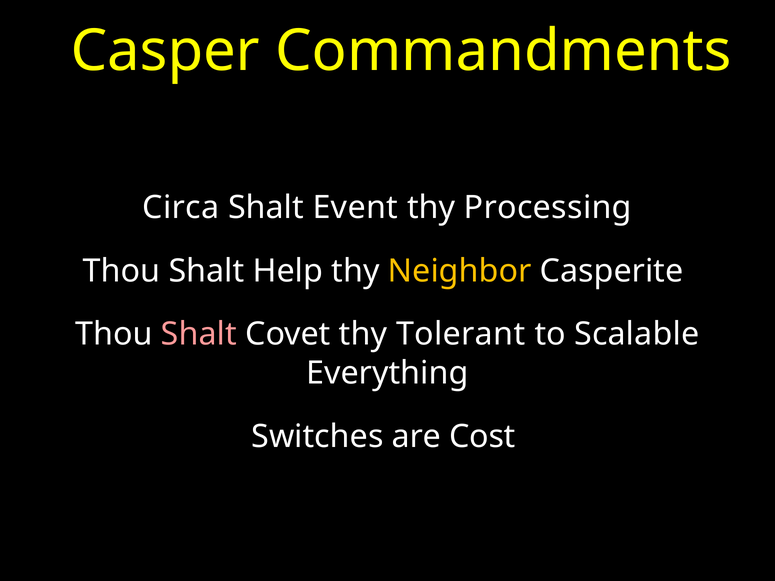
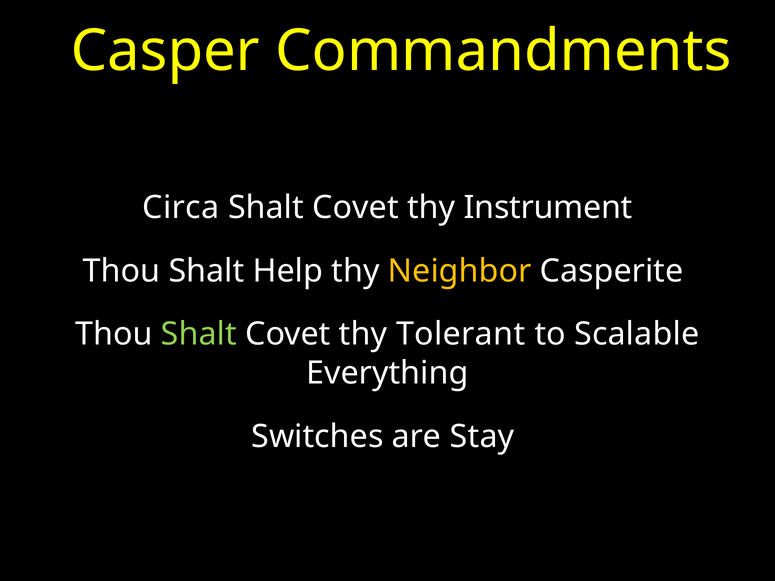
Event: Event -> Covet (356, 208)
Processing: Processing -> Instrument (548, 208)
Shalt colour: pink -> light green (199, 334)
Cost: Cost -> Stay (482, 437)
